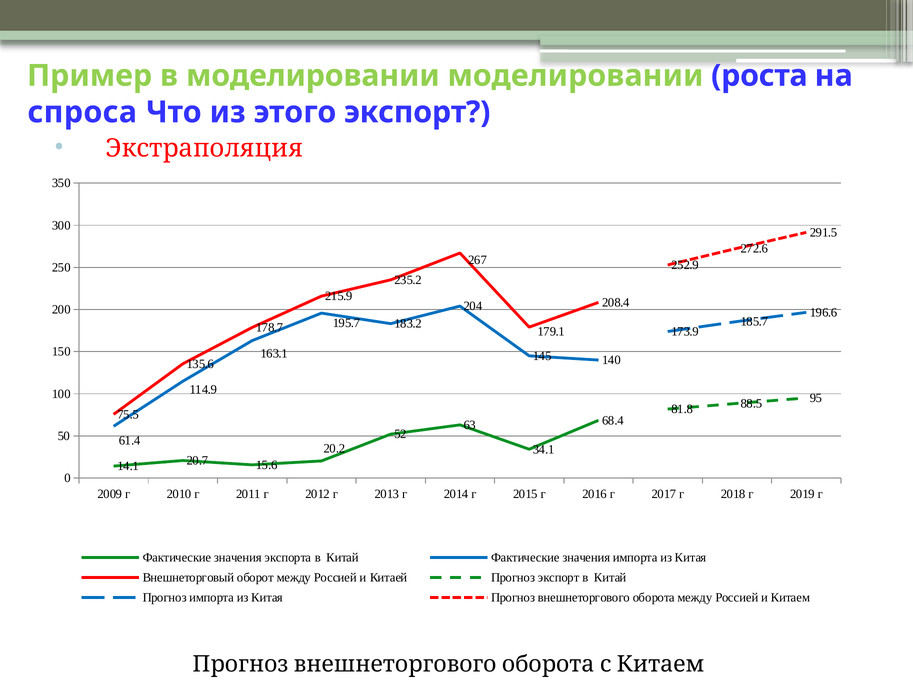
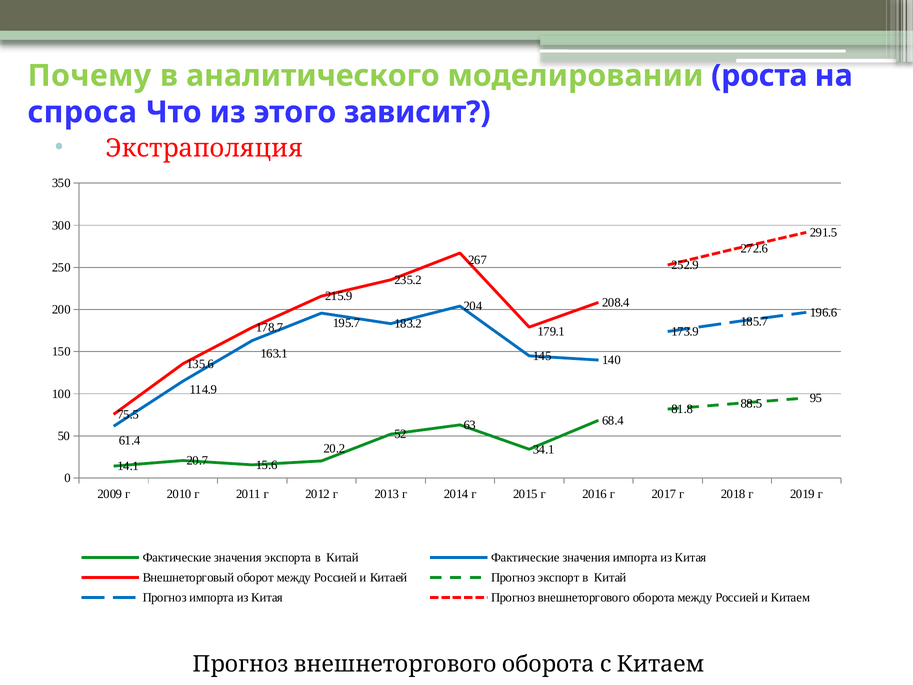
Пример: Пример -> Почему (89, 76)
в моделировании: моделировании -> аналитического (313, 76)
этого экспорт: экспорт -> зависит (417, 112)
